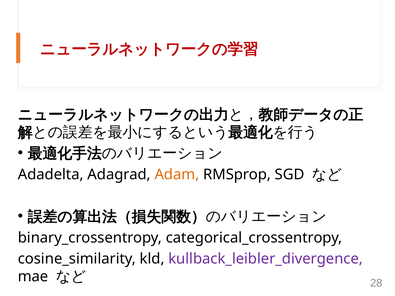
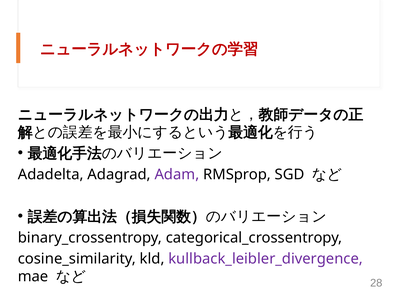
Adam colour: orange -> purple (177, 175)
